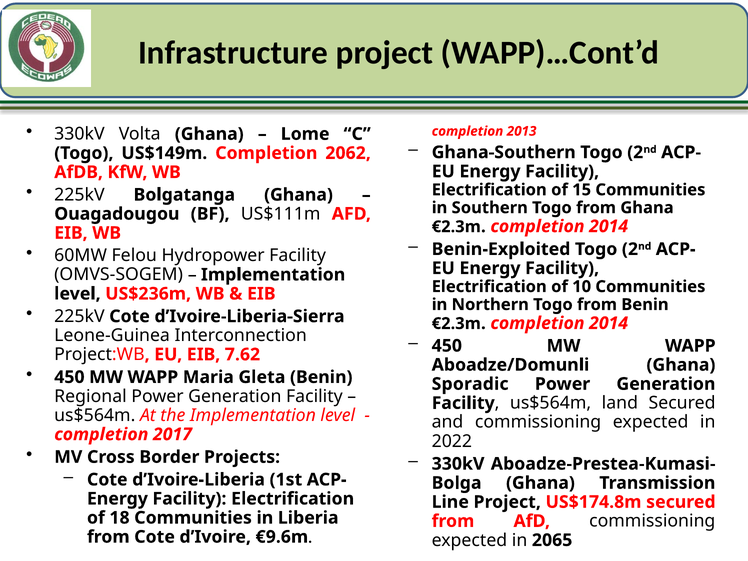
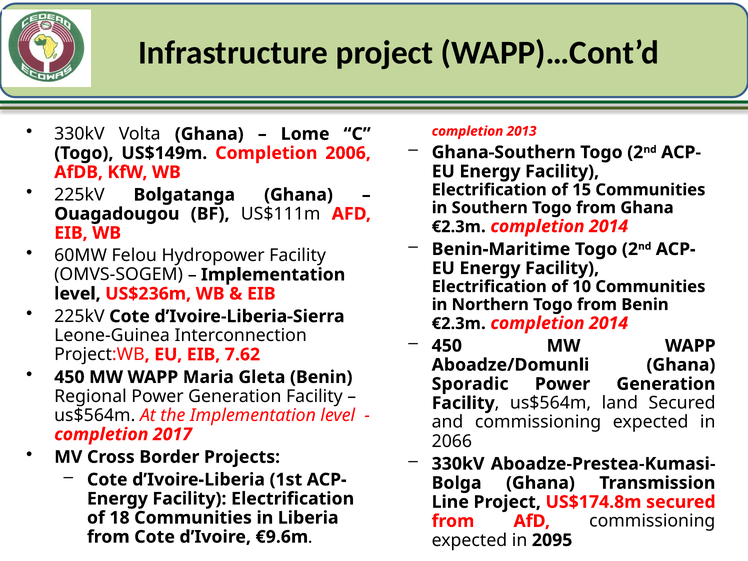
2062: 2062 -> 2006 (348, 153)
Benin-Exploited: Benin-Exploited -> Benin-Maritime (501, 249)
2022: 2022 -> 2066 (452, 441)
2065: 2065 -> 2095 (552, 540)
